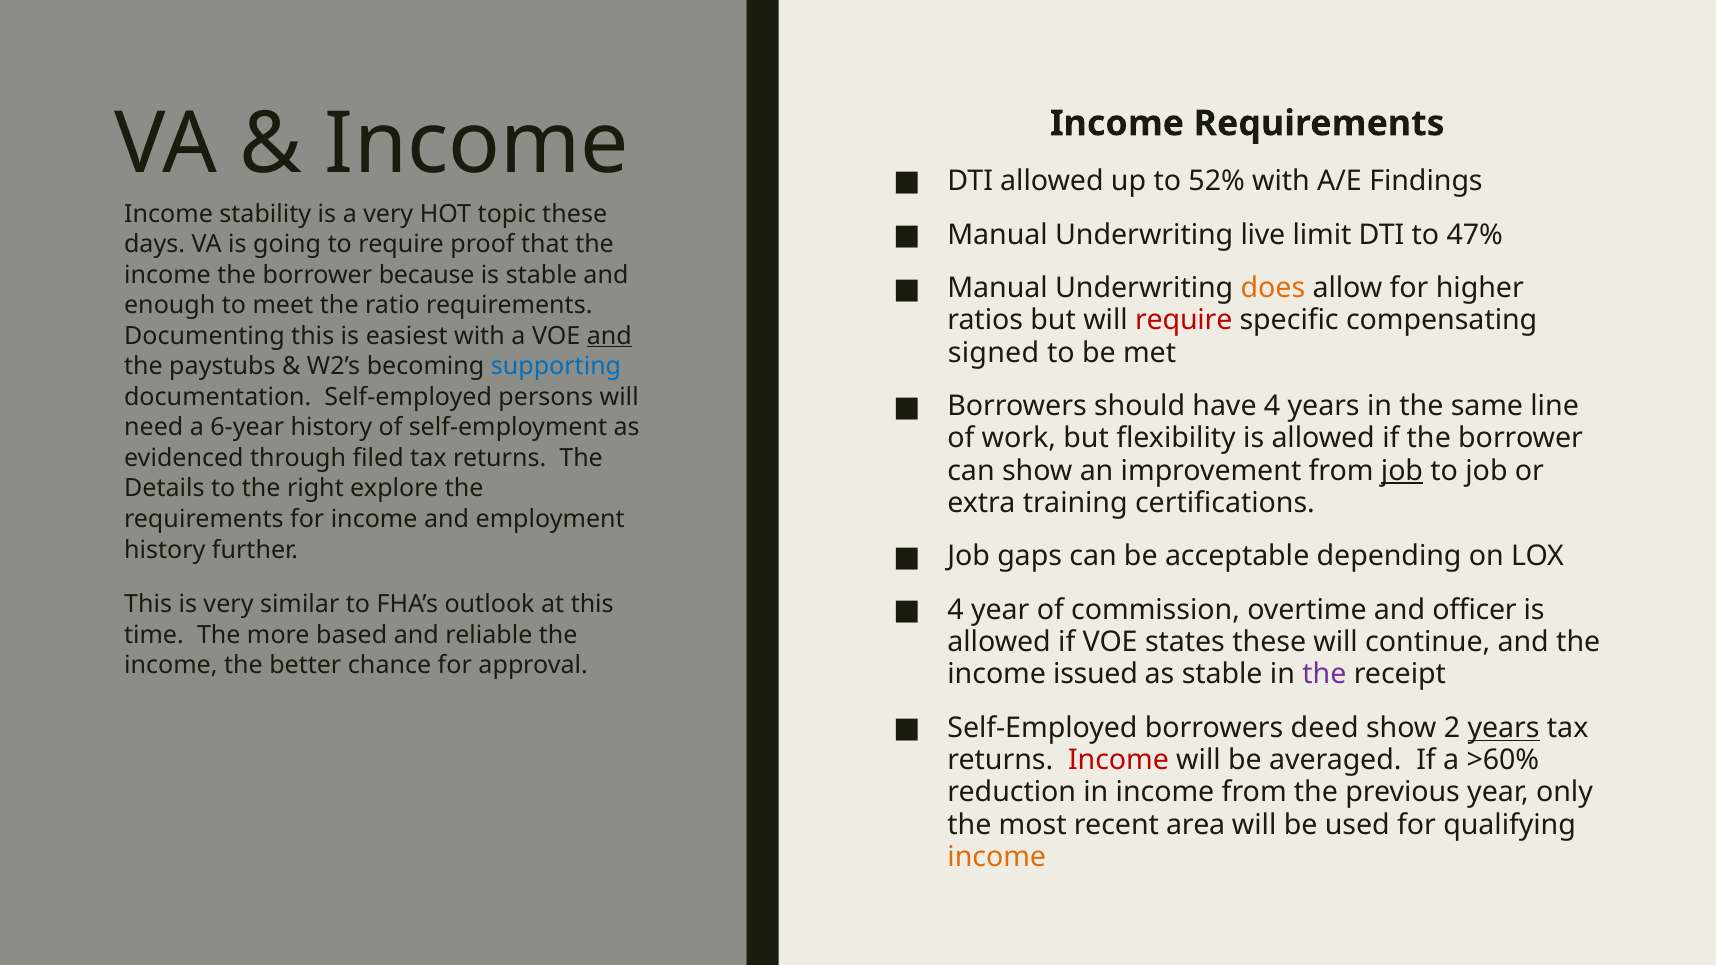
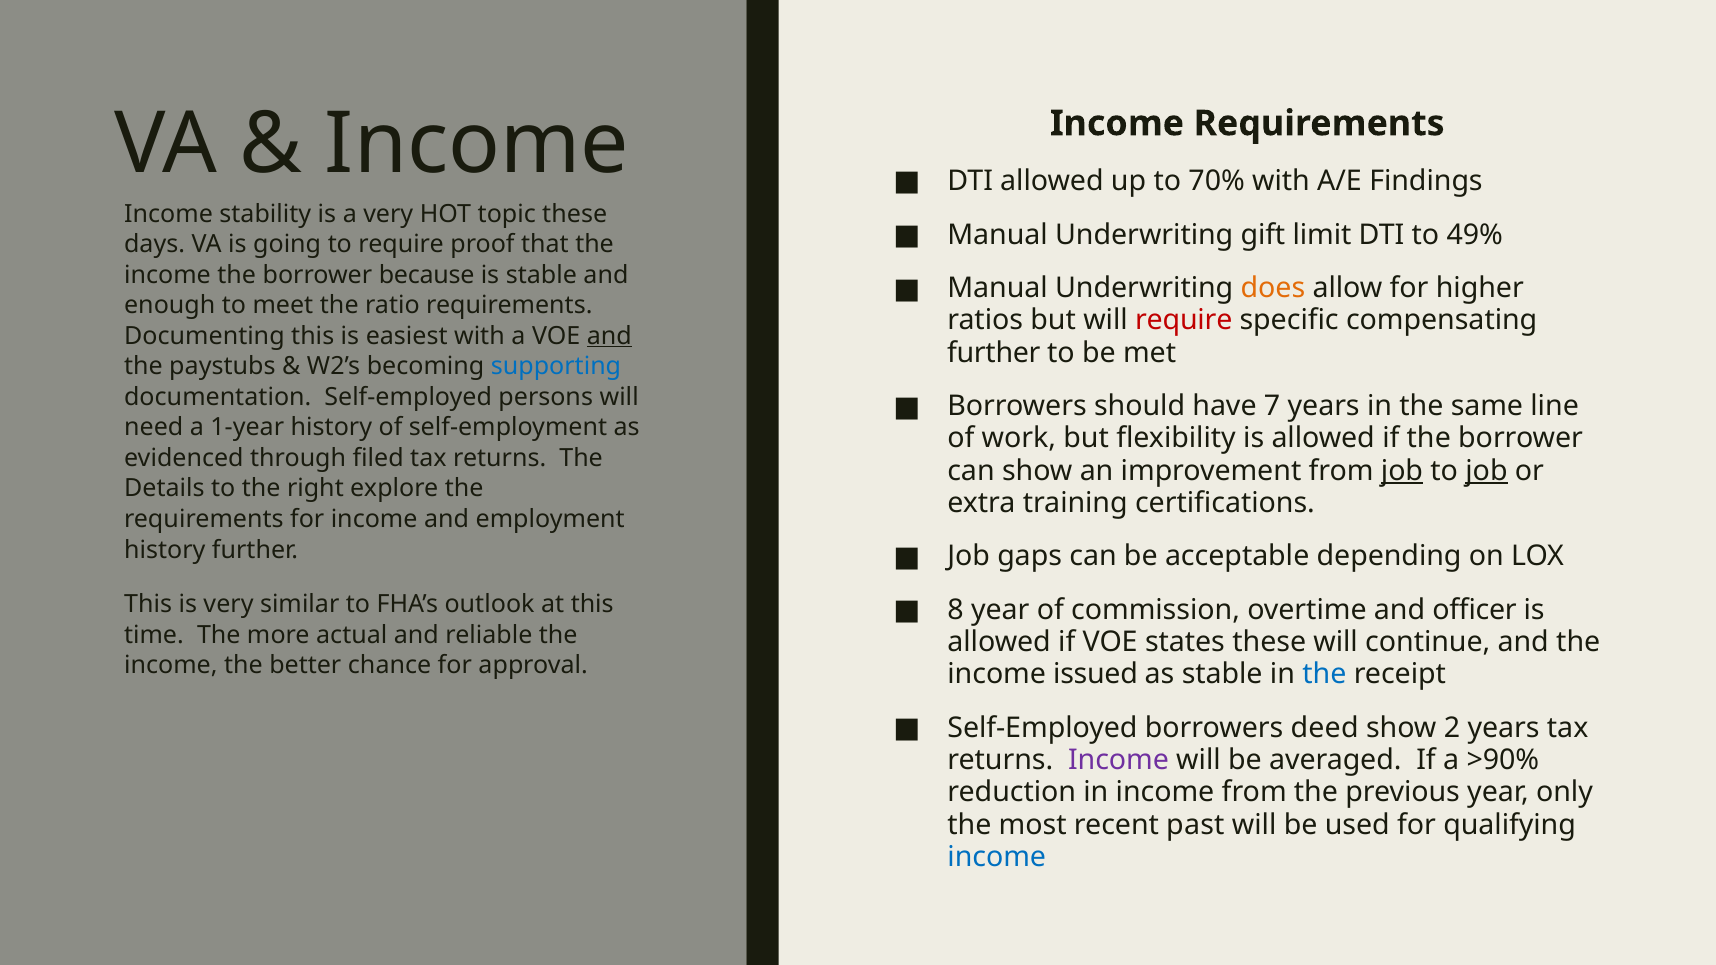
52%: 52% -> 70% (1217, 181)
live: live -> gift (1263, 235)
47%: 47% -> 49% (1475, 235)
signed: signed -> further (994, 353)
have 4: 4 -> 7 (1272, 406)
6-year: 6-year -> 1-year (247, 428)
job underline: none -> present (1486, 471)
4: 4 -> 8 (956, 610)
based: based -> actual (352, 635)
the colour: purple -> blue (1324, 675)
years underline: present -> none (1504, 728)
Income colour: red -> purple (1119, 760)
>60%: >60% -> >90% (1503, 760)
area: area -> past (1195, 825)
income colour: orange -> blue (997, 857)
